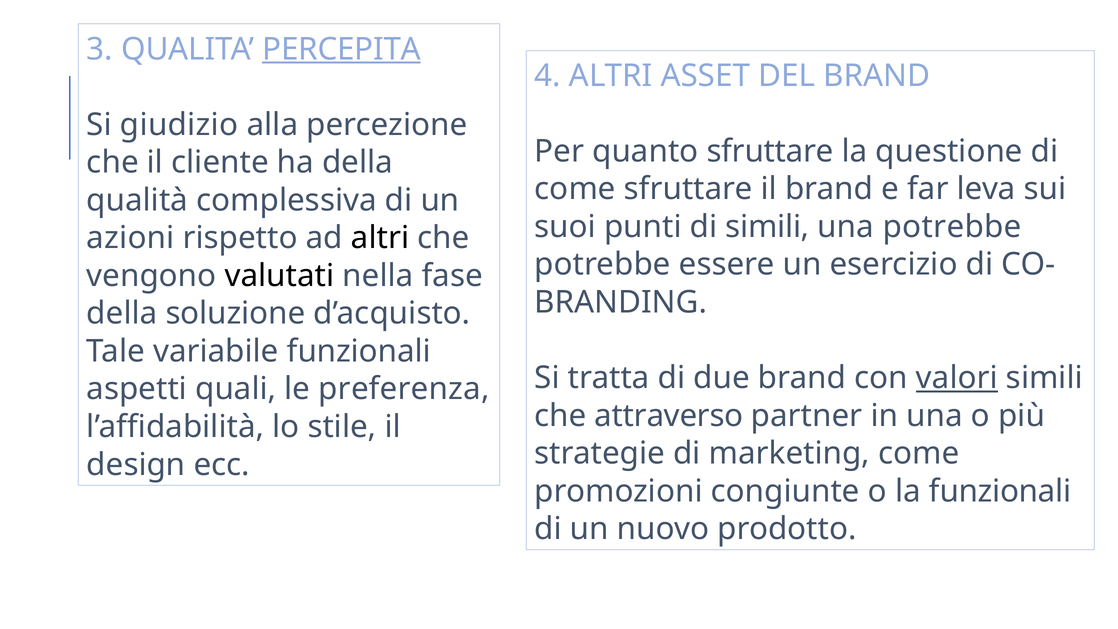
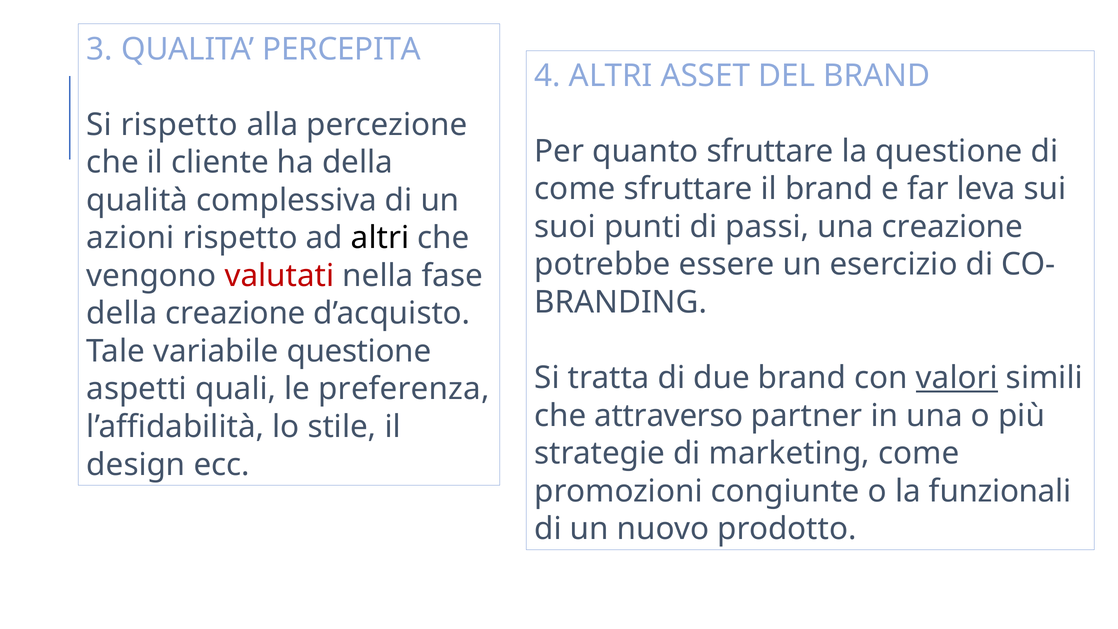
PERCEPITA underline: present -> none (342, 49)
Si giudizio: giudizio -> rispetto (179, 125)
di simili: simili -> passi (767, 227)
una potrebbe: potrebbe -> creazione (952, 227)
valutati colour: black -> red (279, 276)
della soluzione: soluzione -> creazione (236, 313)
variabile funzionali: funzionali -> questione (359, 351)
